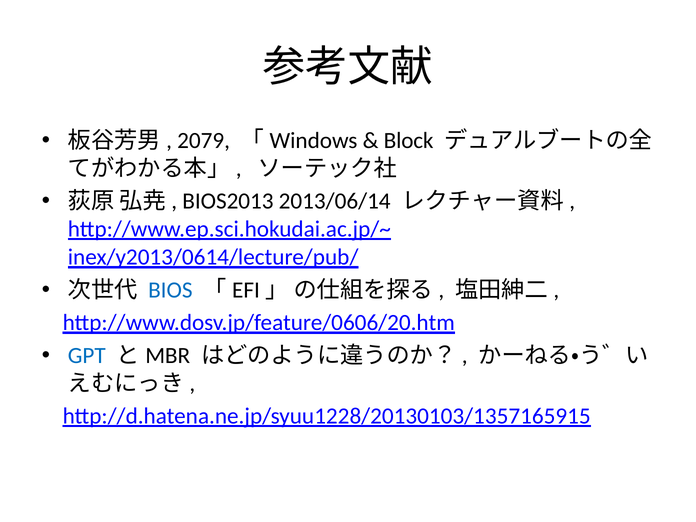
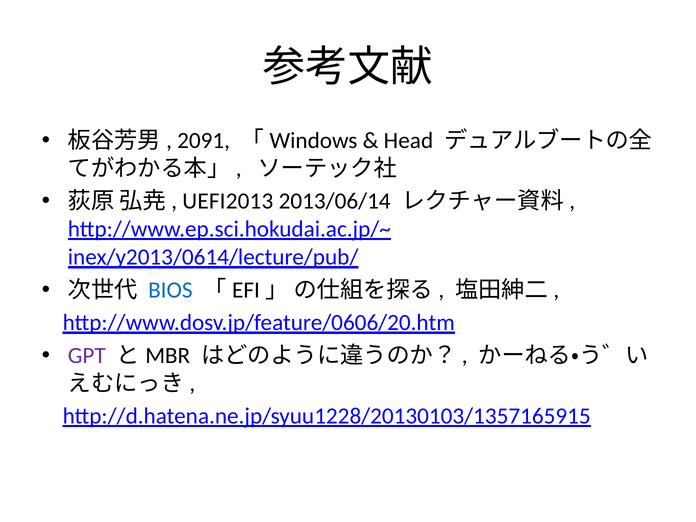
2079: 2079 -> 2091 (204, 141)
Block: Block -> Head (408, 141)
BIOS2013: BIOS2013 -> UEFI2013 (228, 201)
GPT colour: blue -> purple (87, 356)
